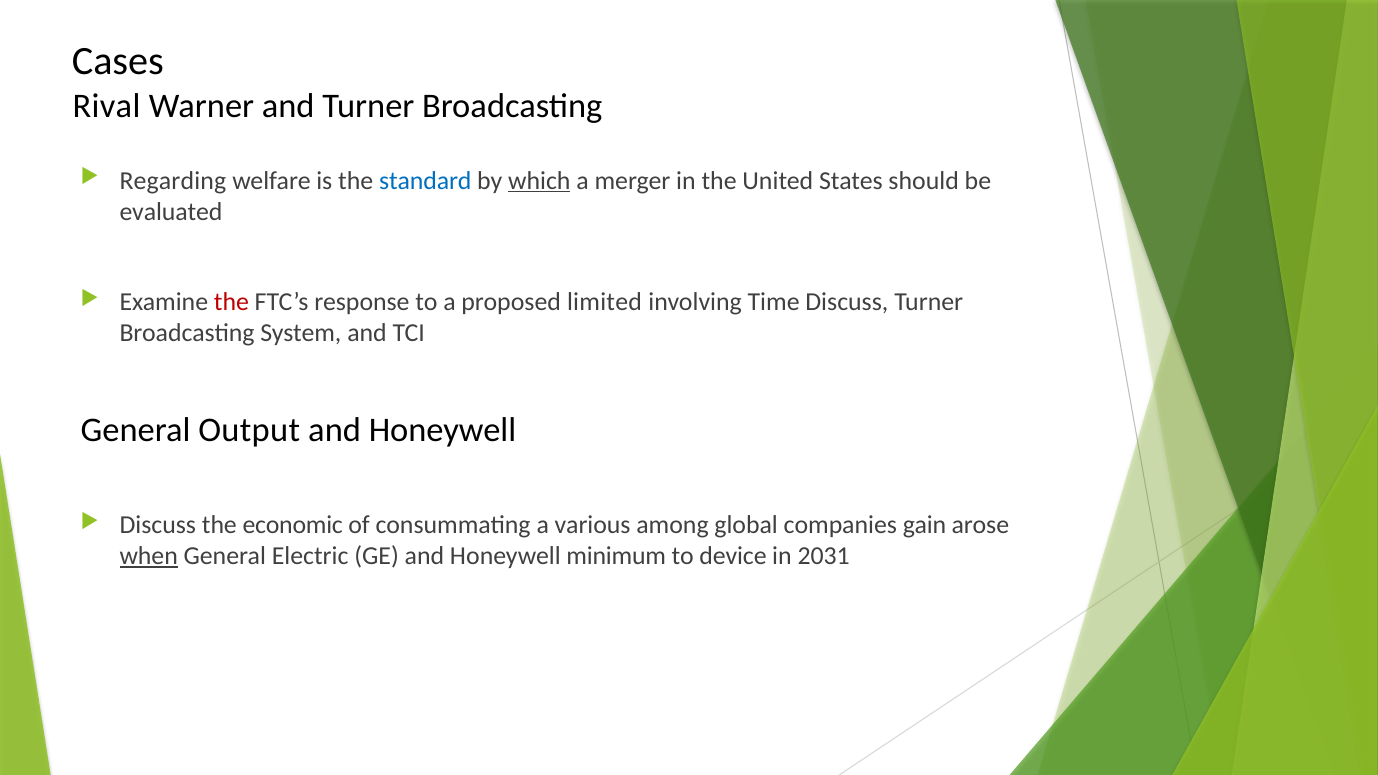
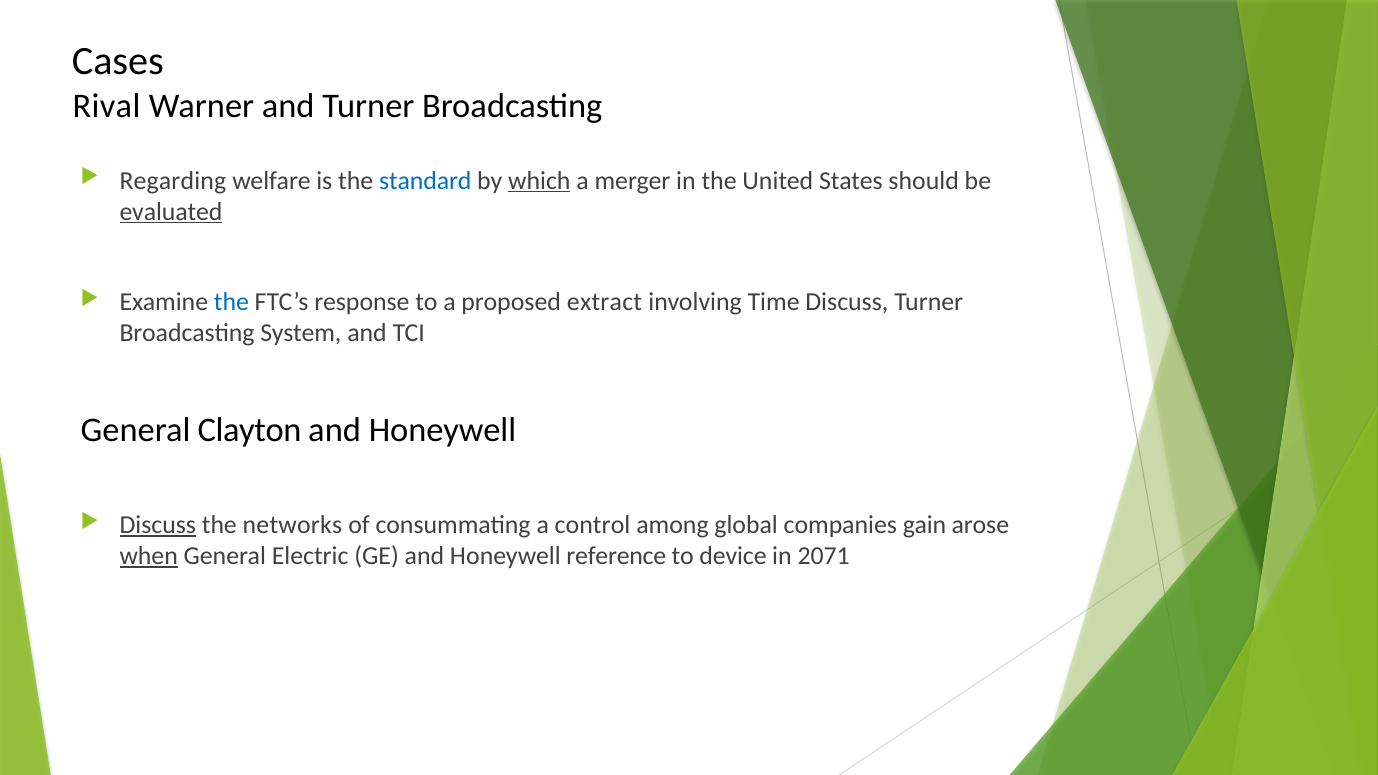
evaluated underline: none -> present (171, 212)
the colour: red -> blue (231, 302)
limited: limited -> extract (605, 302)
Output: Output -> Clayton (250, 430)
Discuss underline: none -> present (158, 525)
economic: economic -> networks (292, 525)
various: various -> control (592, 525)
minimum: minimum -> reference (616, 556)
2031: 2031 -> 2071 (824, 556)
